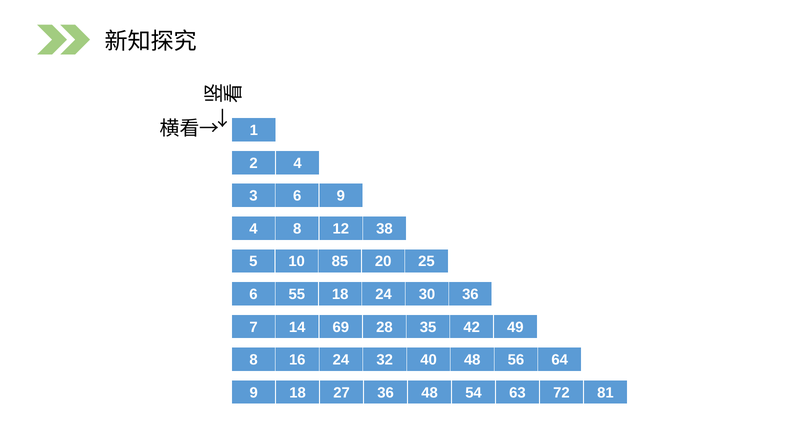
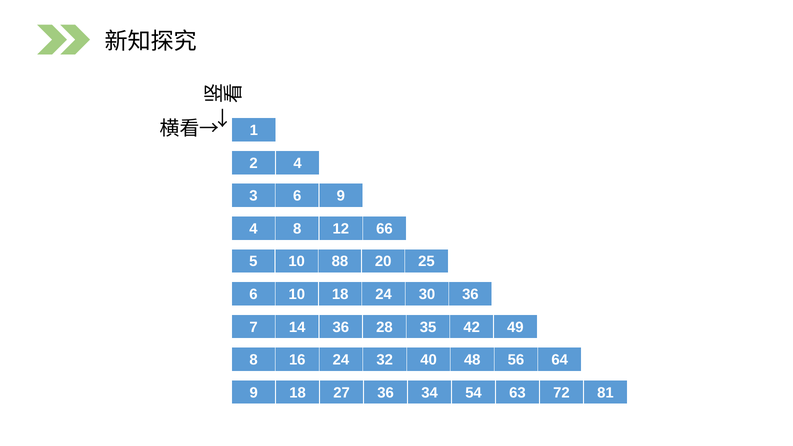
38: 38 -> 66 (384, 229)
85: 85 -> 88 (340, 262)
6 55: 55 -> 10 (297, 294)
14 69: 69 -> 36 (341, 327)
36 48: 48 -> 34 (430, 393)
